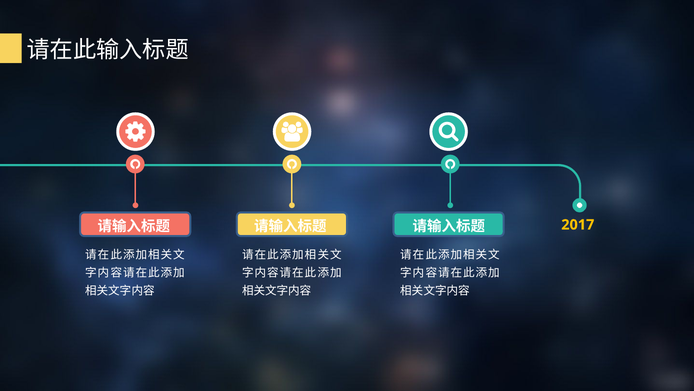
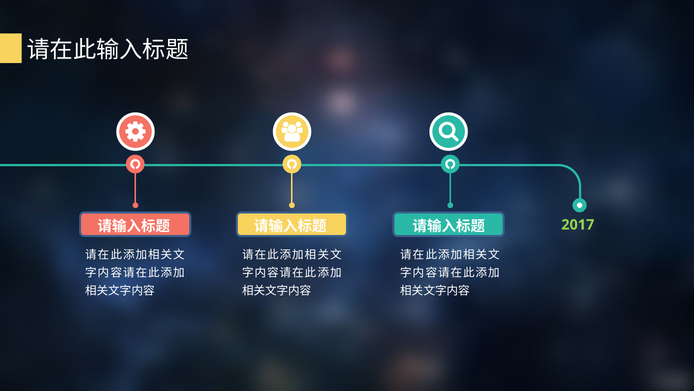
2017 colour: yellow -> light green (578, 224)
